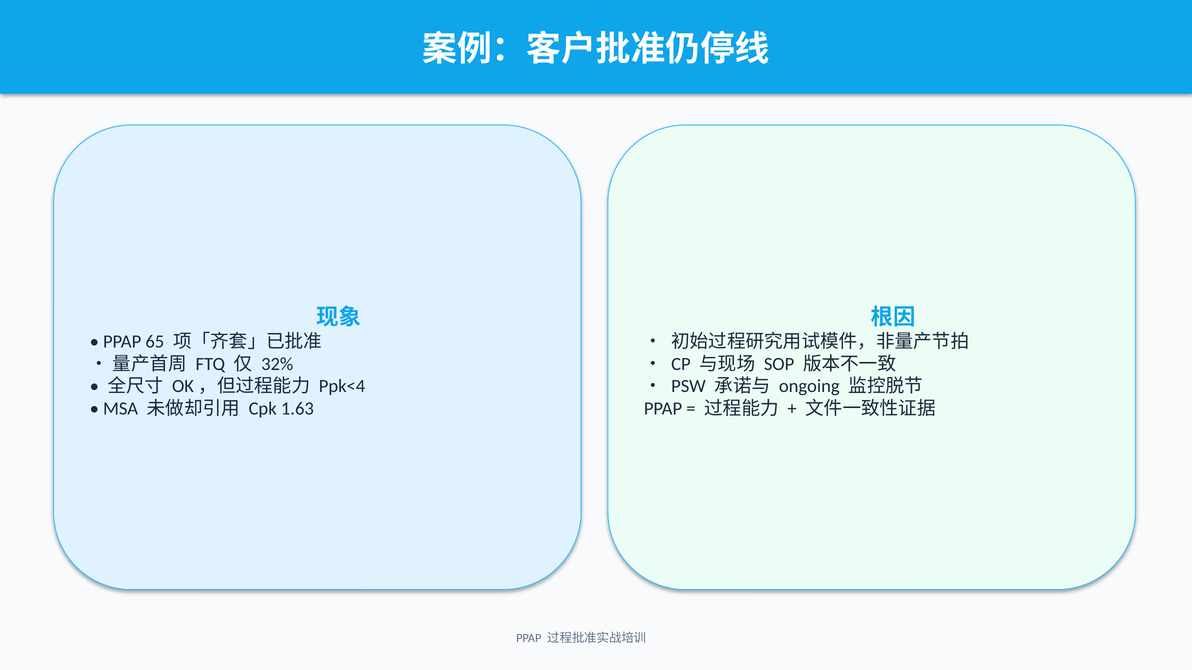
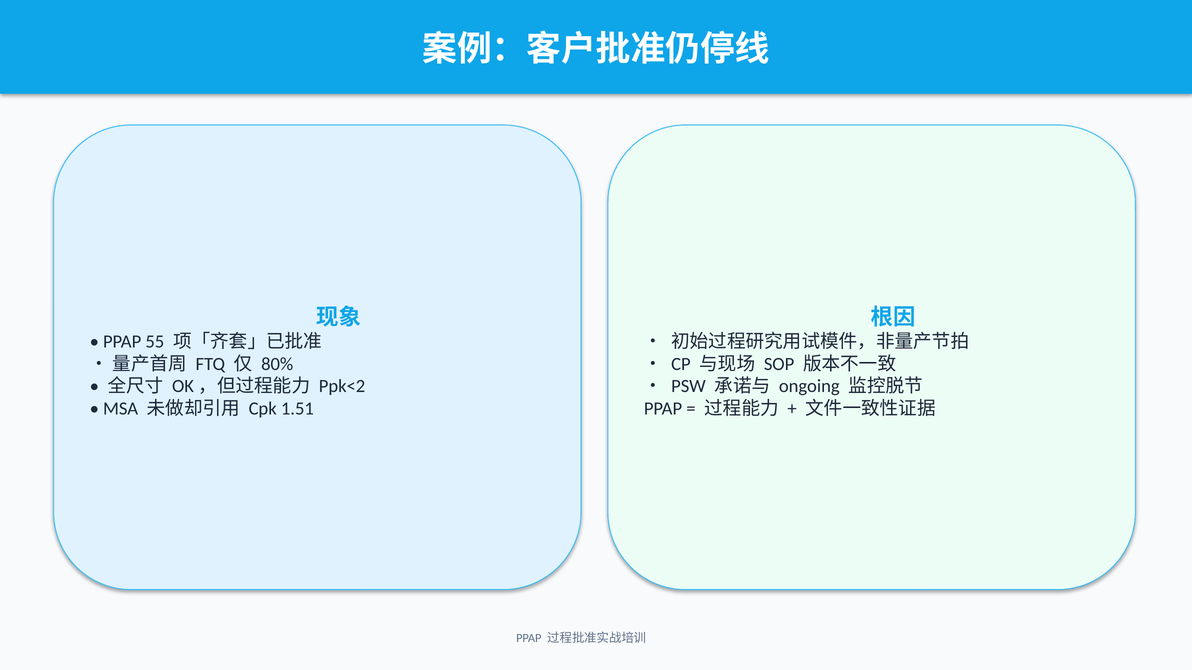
65: 65 -> 55 (155, 342)
32%: 32% -> 80% (277, 364)
Ppk<4: Ppk<4 -> Ppk<2 (342, 387)
1.63: 1.63 -> 1.51 (297, 409)
